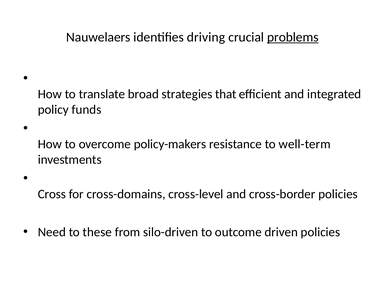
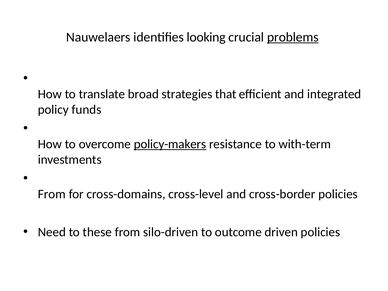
driving: driving -> looking (206, 37)
policy-makers underline: none -> present (170, 144)
well-term: well-term -> with-term (305, 144)
Cross: Cross -> From (52, 194)
